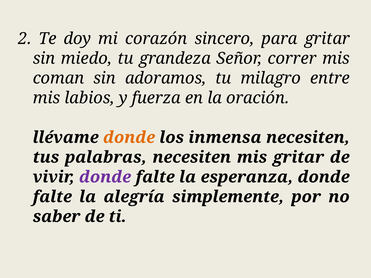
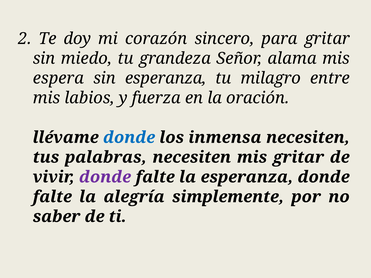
correr: correr -> alama (292, 58)
coman: coman -> espera (58, 78)
sin adoramos: adoramos -> esperanza (166, 78)
donde colour: orange -> blue (129, 138)
